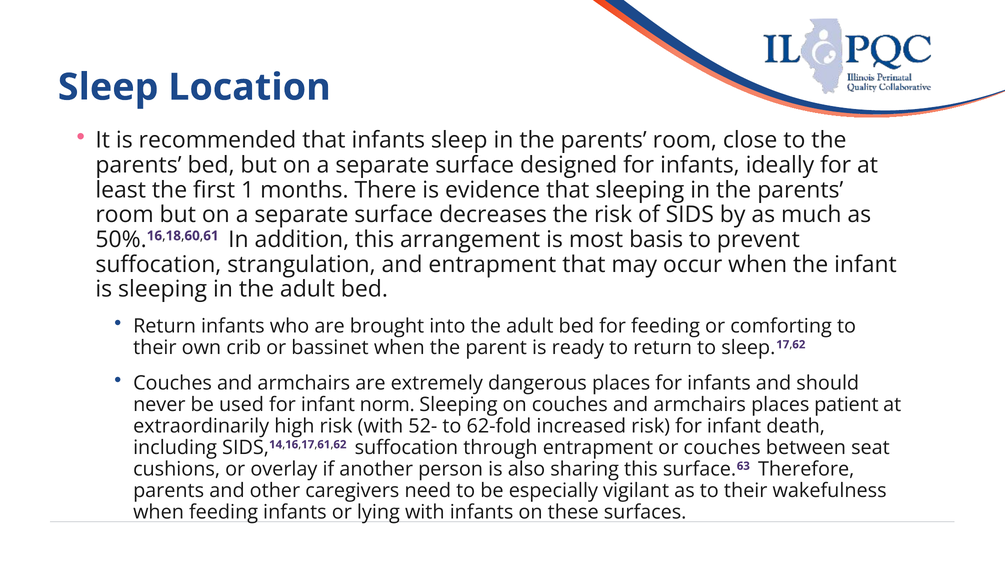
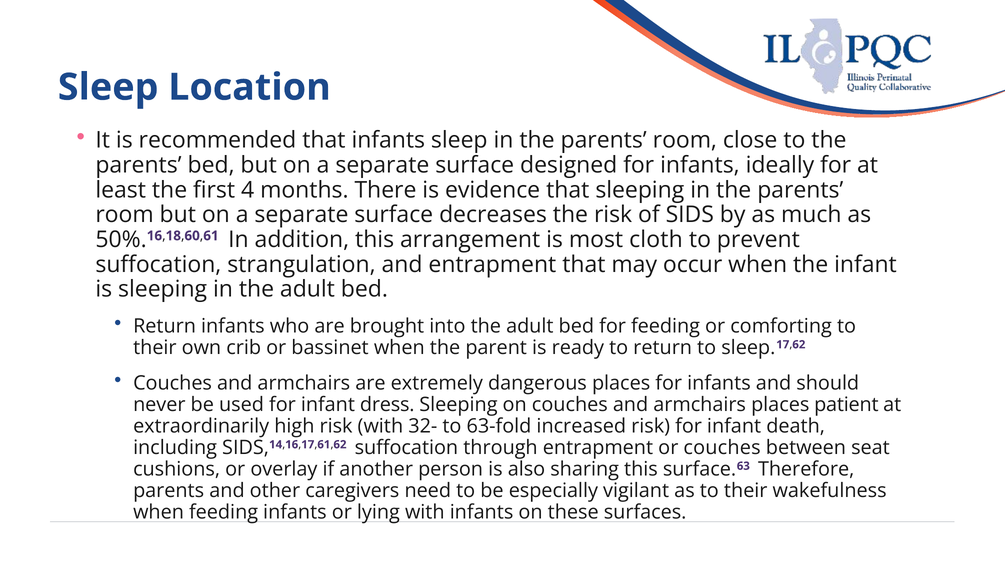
1: 1 -> 4 (248, 190)
basis: basis -> cloth (656, 240)
norm: norm -> dress (387, 405)
52-: 52- -> 32- (423, 426)
62-fold: 62-fold -> 63-fold (499, 426)
